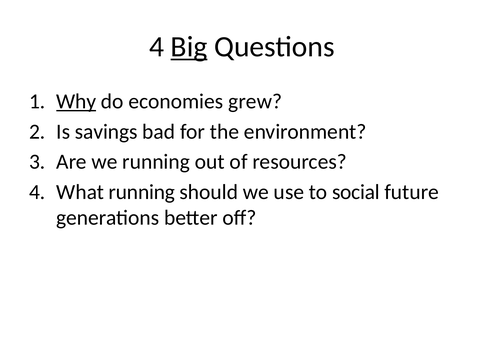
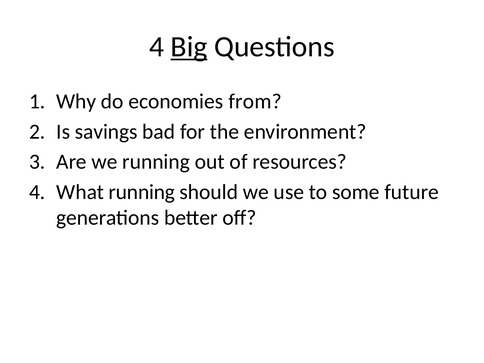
Why underline: present -> none (76, 102)
grew: grew -> from (255, 102)
social: social -> some (356, 192)
